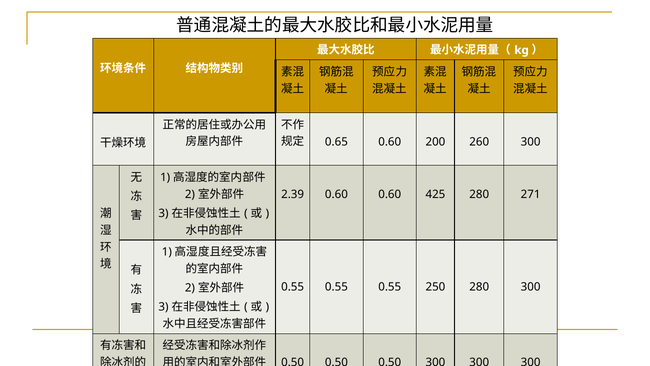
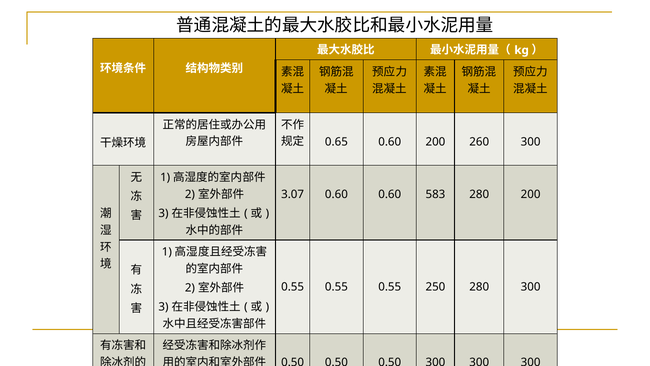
2.39: 2.39 -> 3.07 (293, 194)
425: 425 -> 583 (435, 194)
280 271: 271 -> 200 (531, 194)
